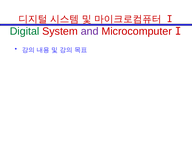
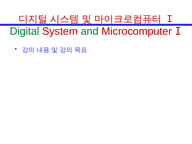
and colour: purple -> green (90, 31)
